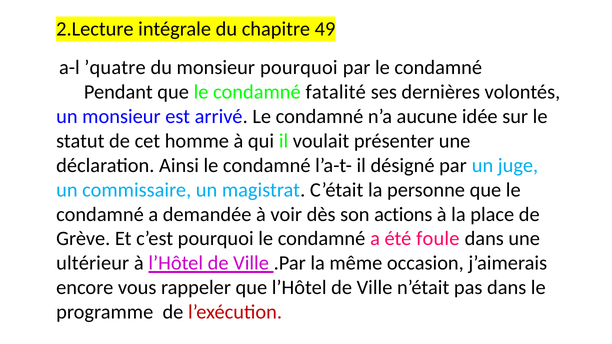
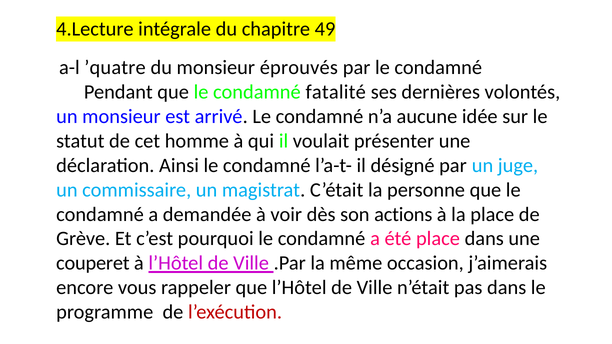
2.Lecture: 2.Lecture -> 4.Lecture (95, 29)
monsieur pourquoi: pourquoi -> éprouvés (299, 68)
été foule: foule -> place (438, 239)
ultérieur: ultérieur -> couperet (93, 263)
